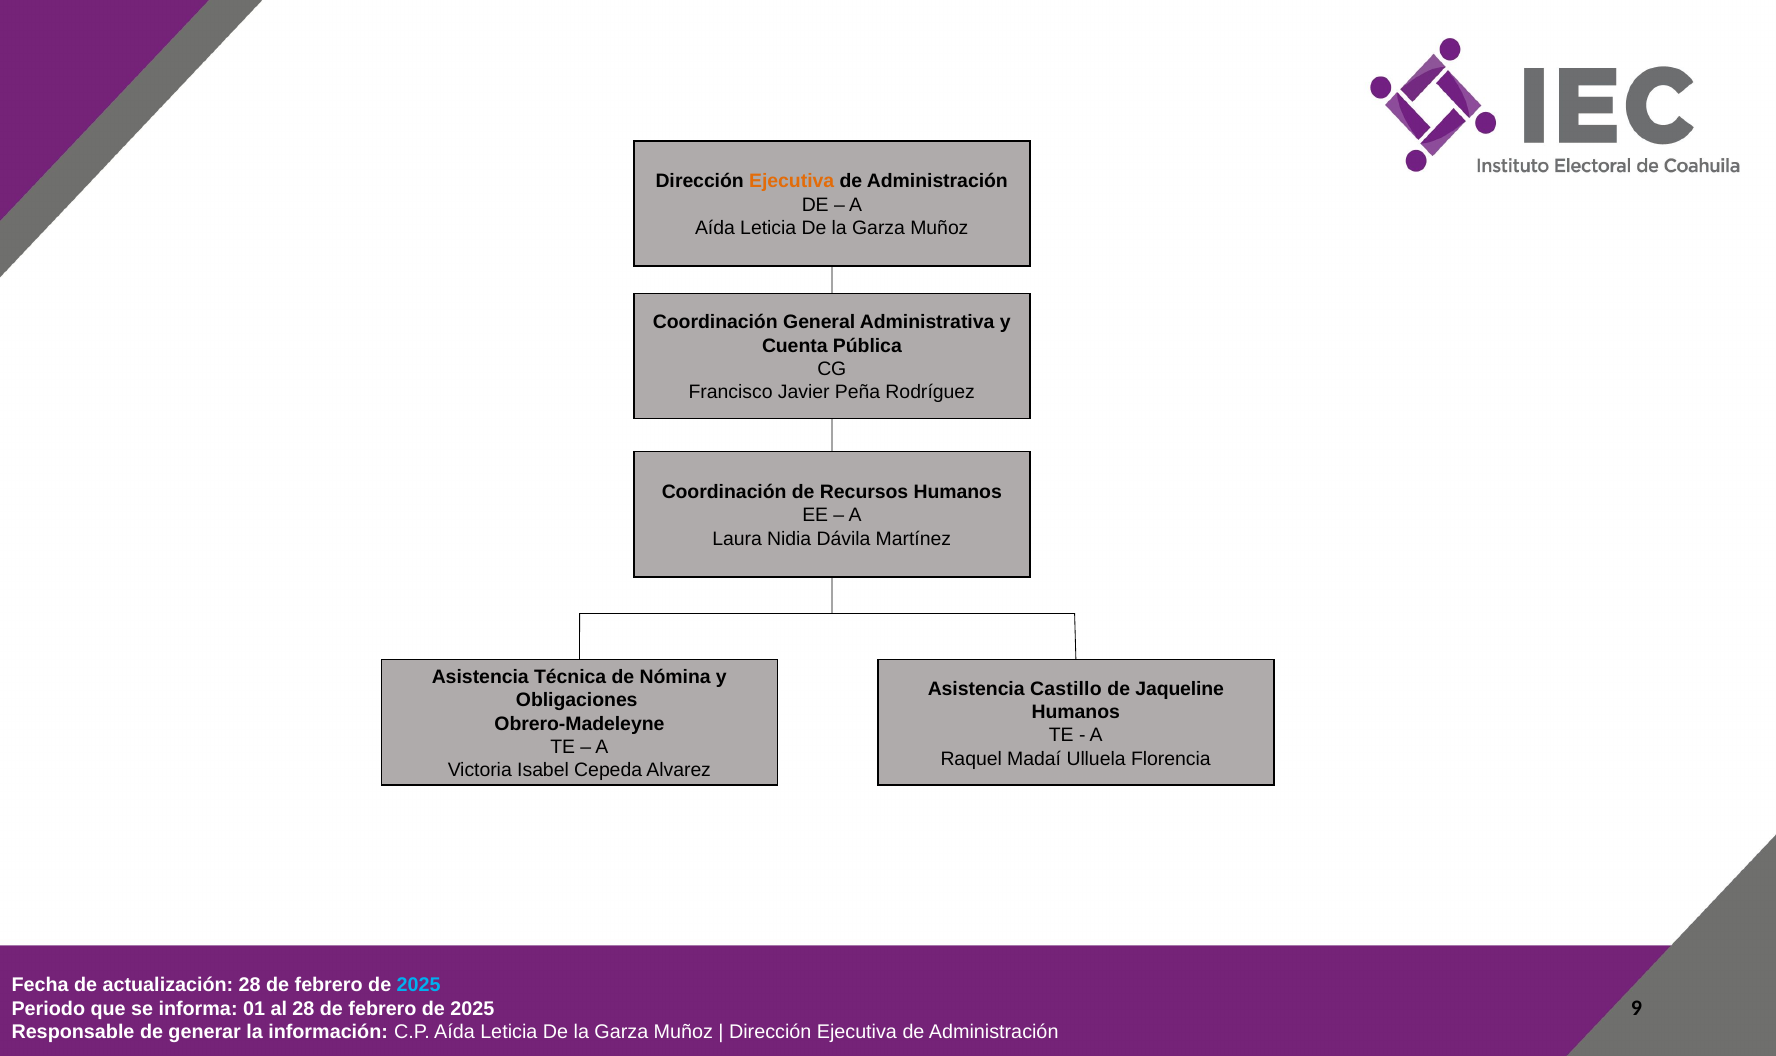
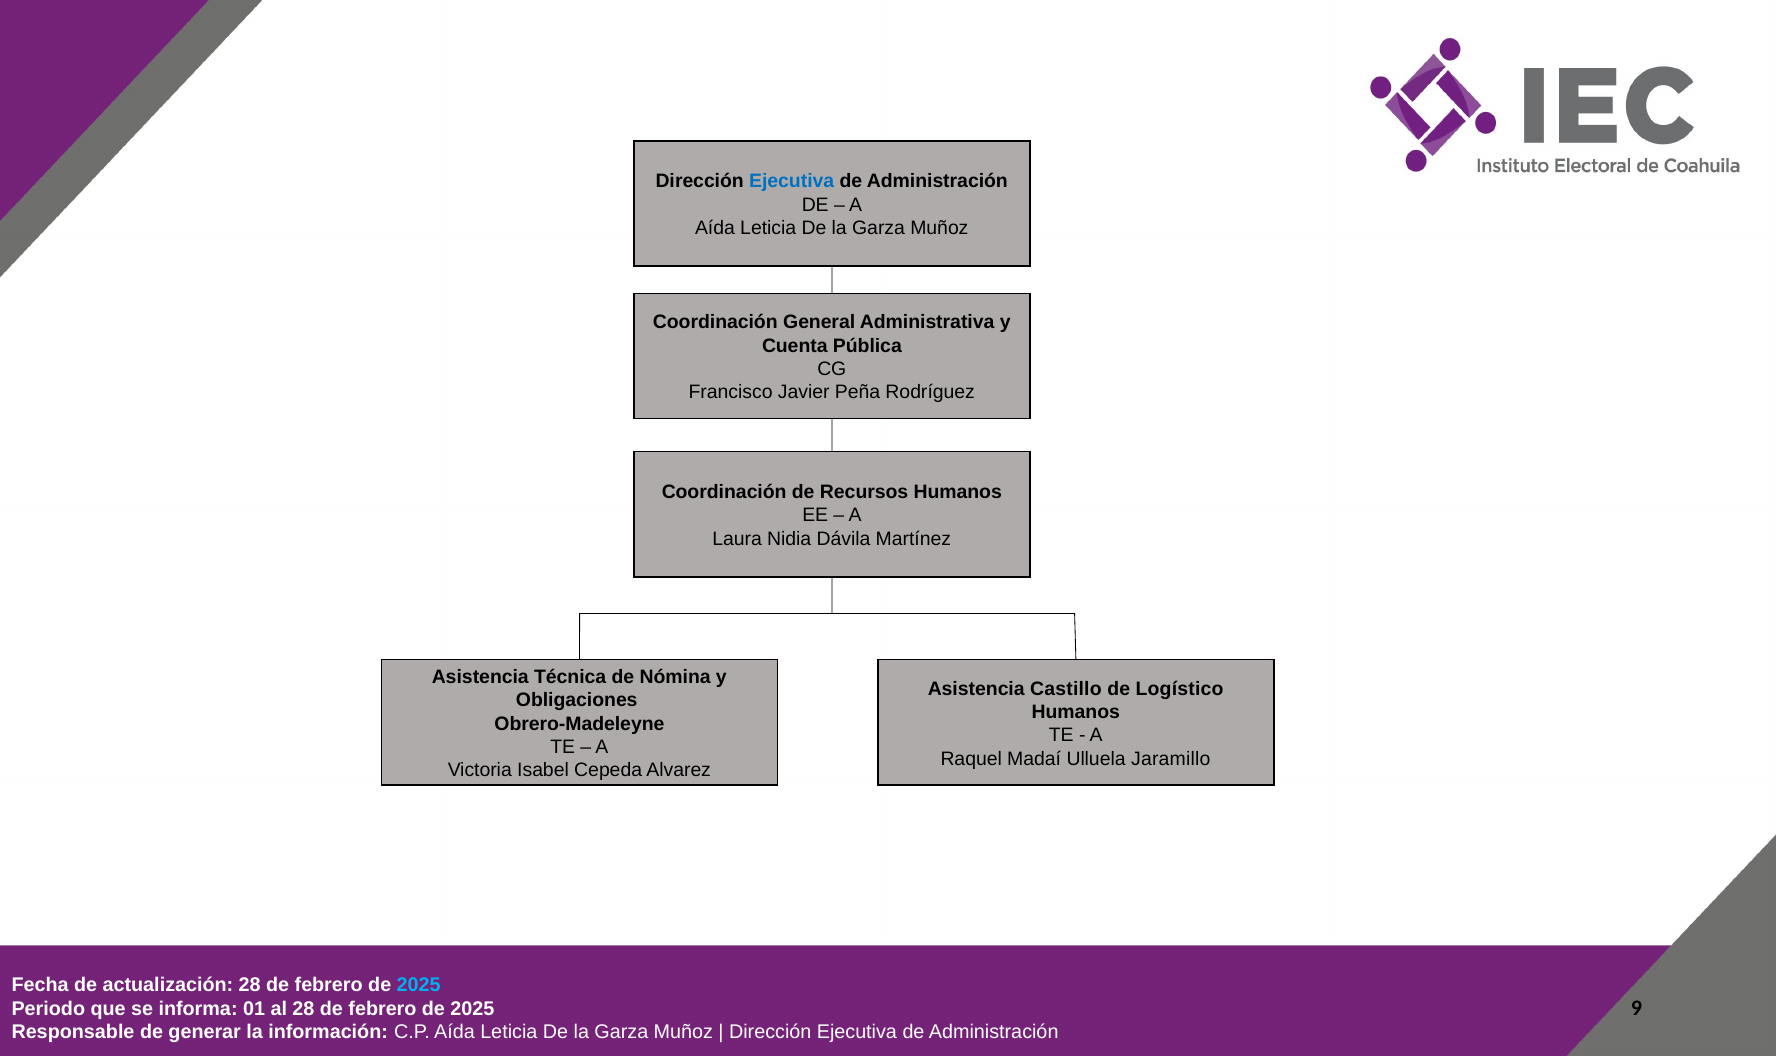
Ejecutiva colour: orange -> blue (792, 182)
Jaqueline: Jaqueline -> Logístico (1180, 689)
Florencia: Florencia -> Jaramillo (1171, 759)
